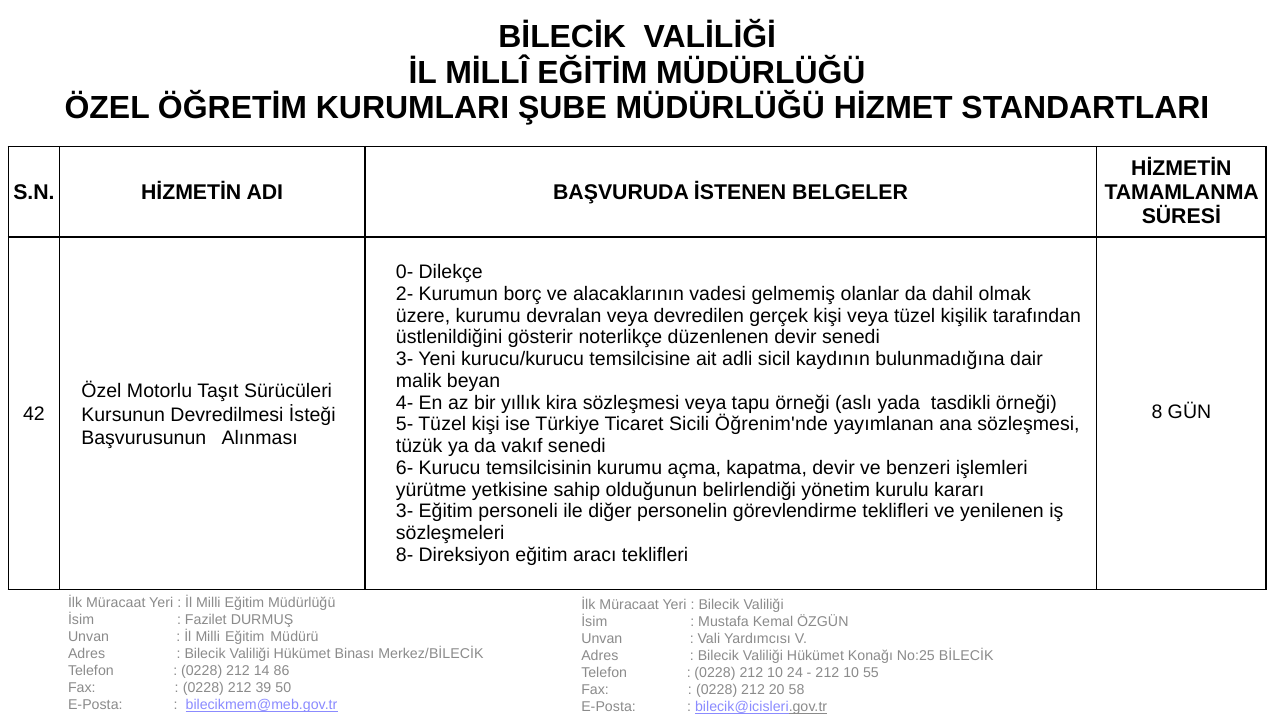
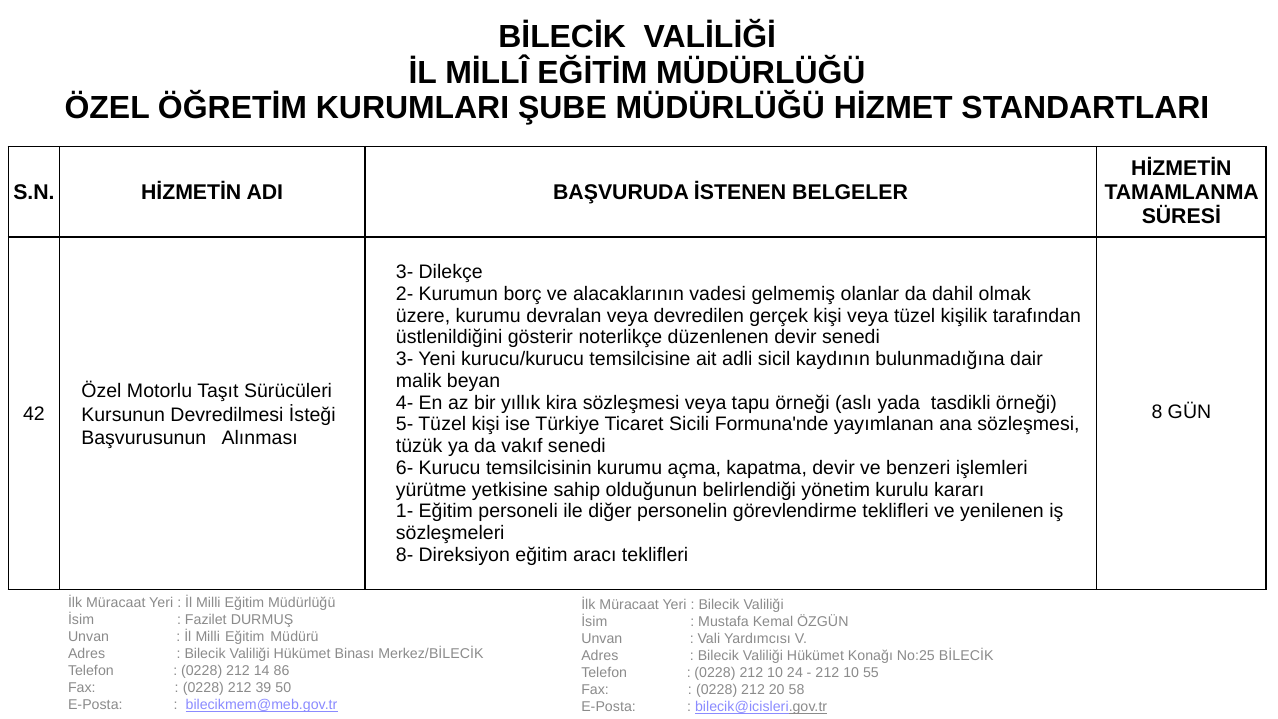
0-: 0- -> 3- (405, 272)
Öğrenim'nde: Öğrenim'nde -> Formuna'nde (772, 424)
3-: 3- -> 1- (405, 511)
